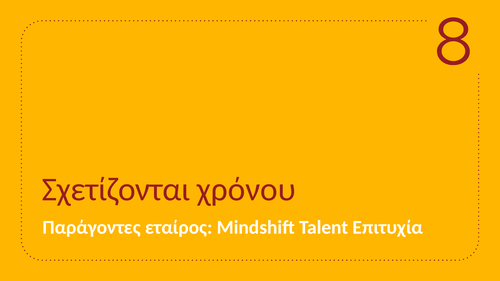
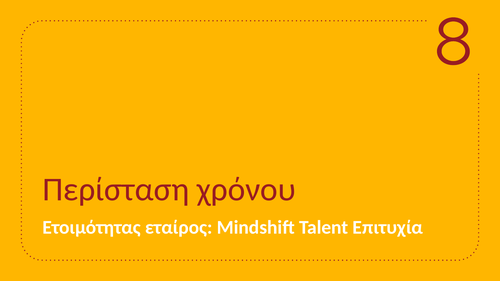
Σχετίζονται: Σχετίζονται -> Περίσταση (116, 190)
Παράγοντες: Παράγοντες -> Ετοιμότητας (92, 227)
